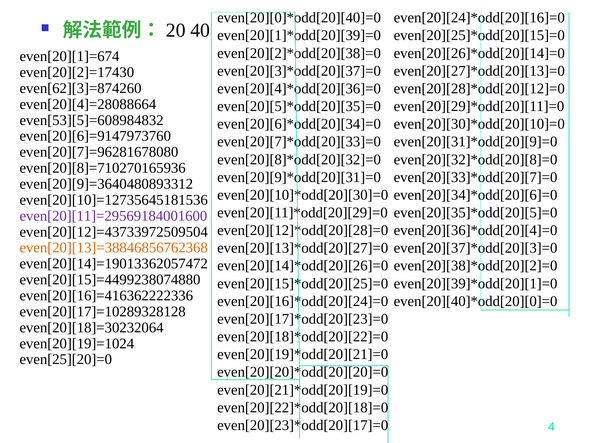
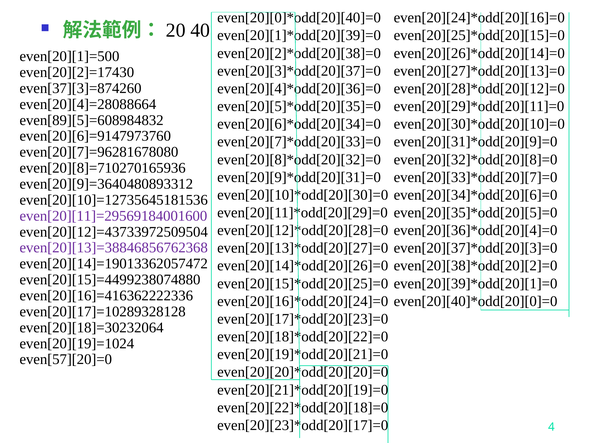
even[20][1]=674: even[20][1]=674 -> even[20][1]=500 (69, 56)
even[62][3]=874260: even[62][3]=874260 -> even[37][3]=874260 (81, 88)
even[53][5]=608984832: even[53][5]=608984832 -> even[89][5]=608984832 (92, 120)
even[20][13]=38846856762368 colour: orange -> purple (114, 247)
even[25][20]=0: even[25][20]=0 -> even[57][20]=0 (66, 359)
